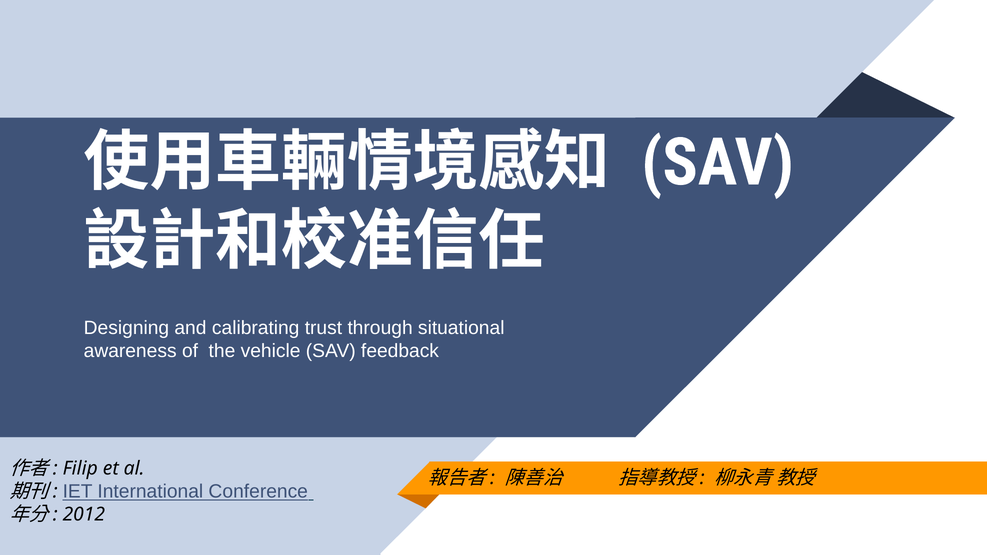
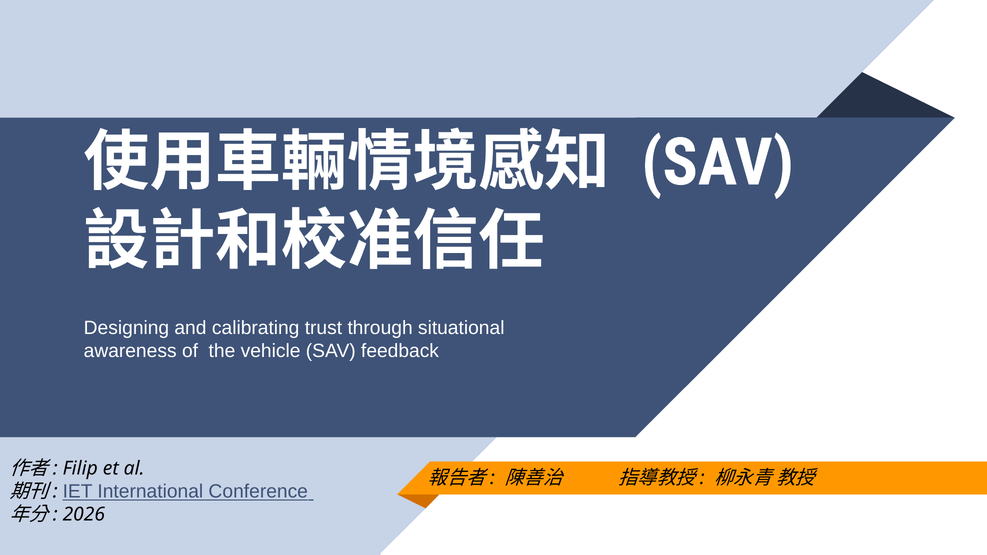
2012: 2012 -> 2026 (84, 515)
